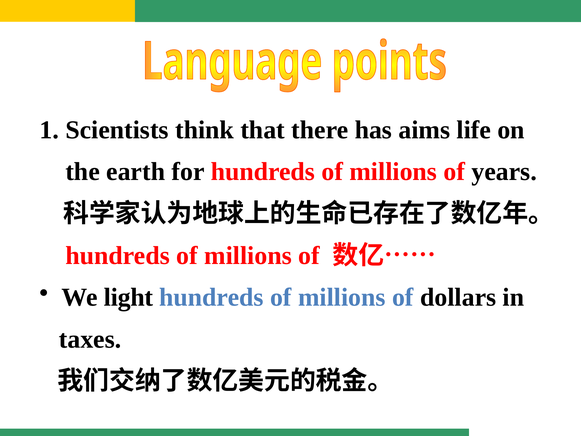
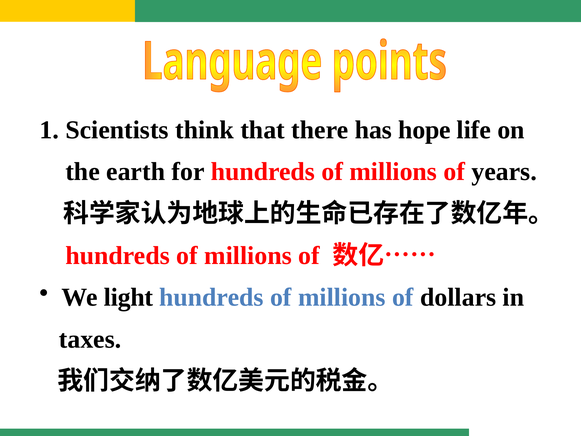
aims: aims -> hope (424, 130)
